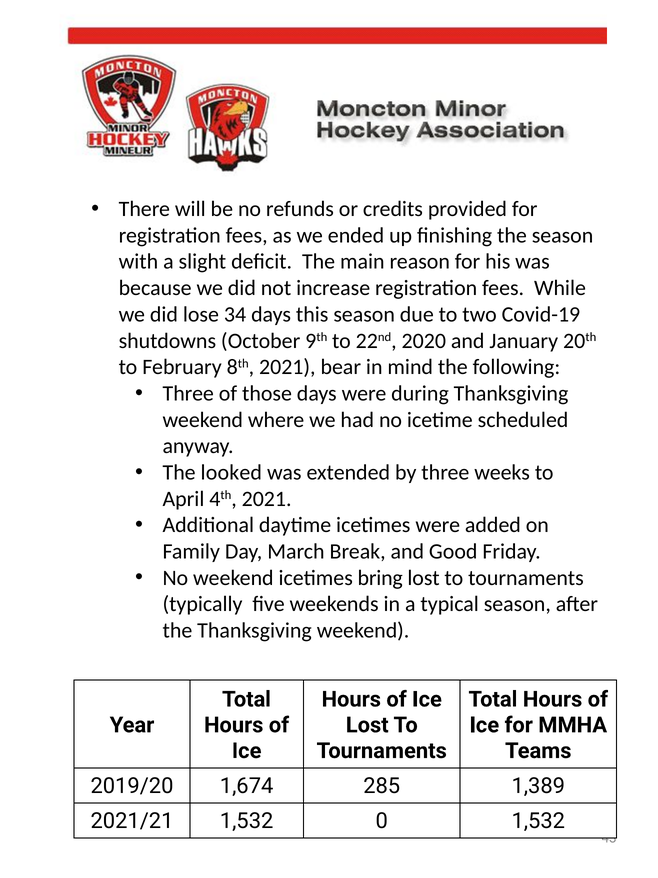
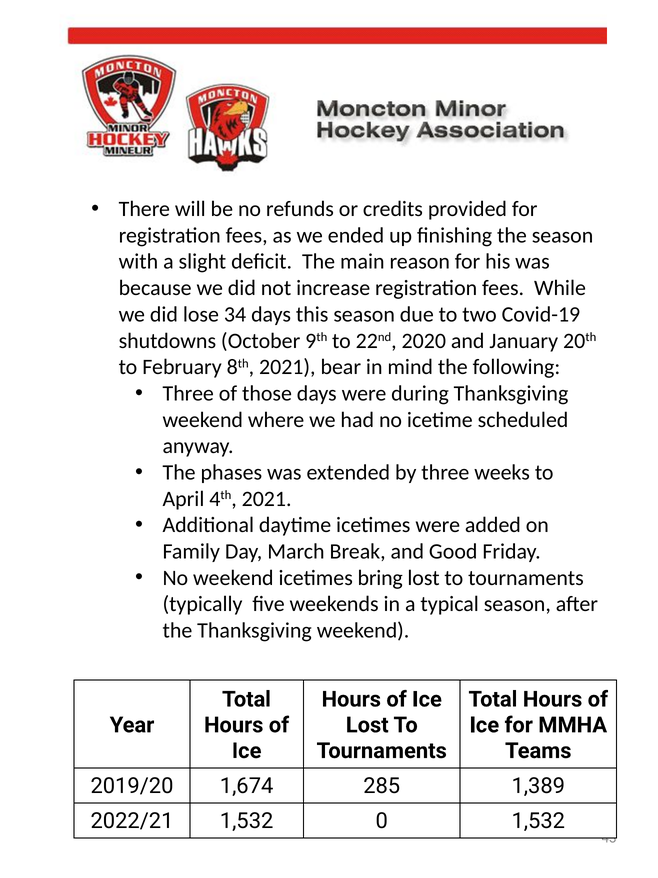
looked: looked -> phases (231, 472)
2021/21: 2021/21 -> 2022/21 (132, 820)
